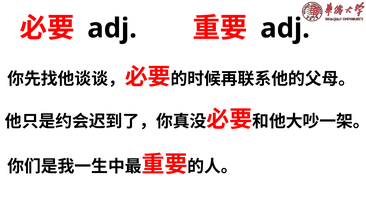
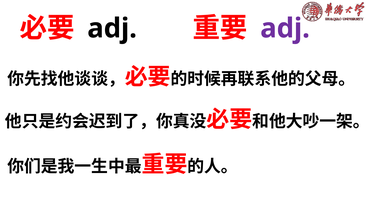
adj colour: black -> purple (285, 28)
